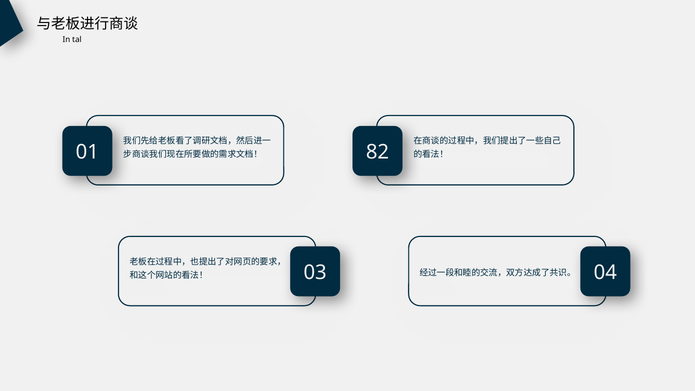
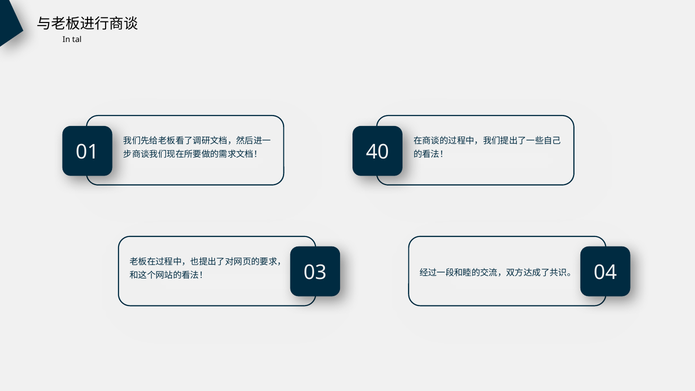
82: 82 -> 40 (378, 152)
